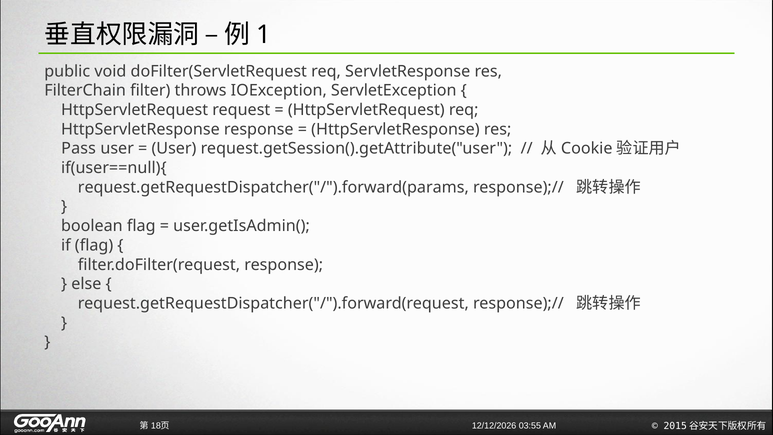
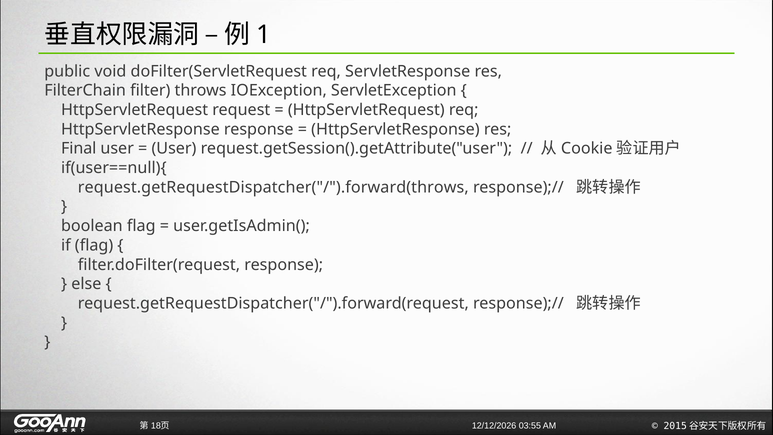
Pass: Pass -> Final (79, 149)
request.getRequestDispatcher("/").forward(params: request.getRequestDispatcher("/").forward(params -> request.getRequestDispatcher("/").forward(throws (273, 187)
